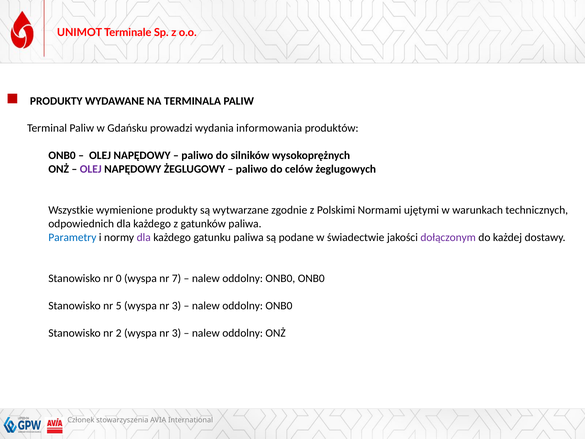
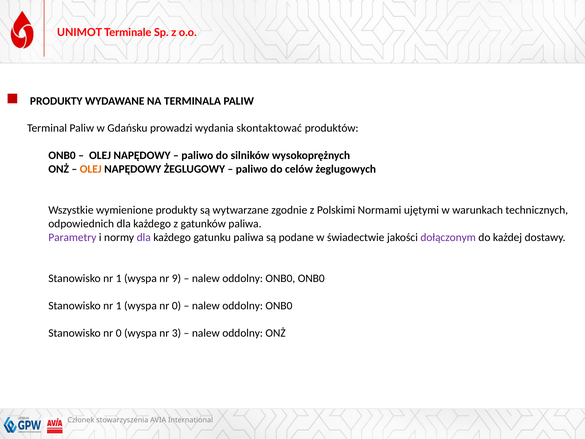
informowania: informowania -> skontaktować (269, 128)
OLEJ colour: purple -> orange (91, 169)
Parametry colour: blue -> purple (72, 237)
0: 0 -> 1 (119, 278)
7: 7 -> 9 (176, 278)
5: 5 -> 1 (119, 306)
3: 3 -> 0 (176, 306)
Stanowisko nr 2: 2 -> 0 (119, 333)
